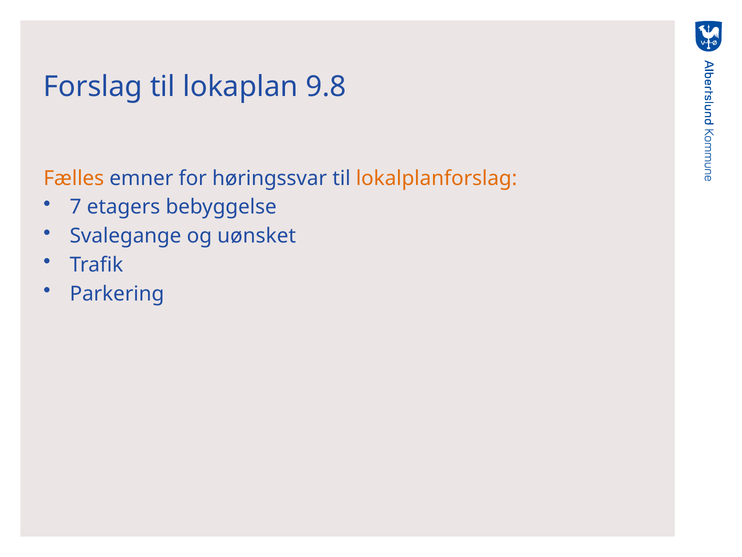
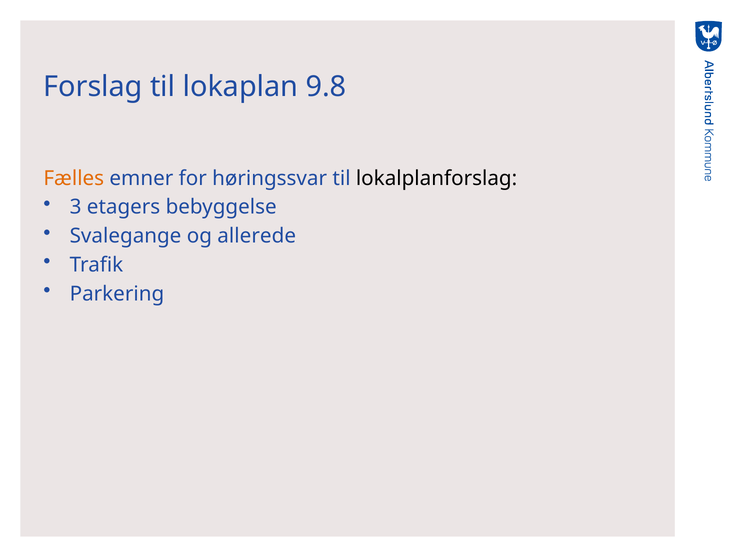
lokalplanforslag colour: orange -> black (437, 178)
7: 7 -> 3 (76, 207)
uønsket: uønsket -> allerede (257, 236)
